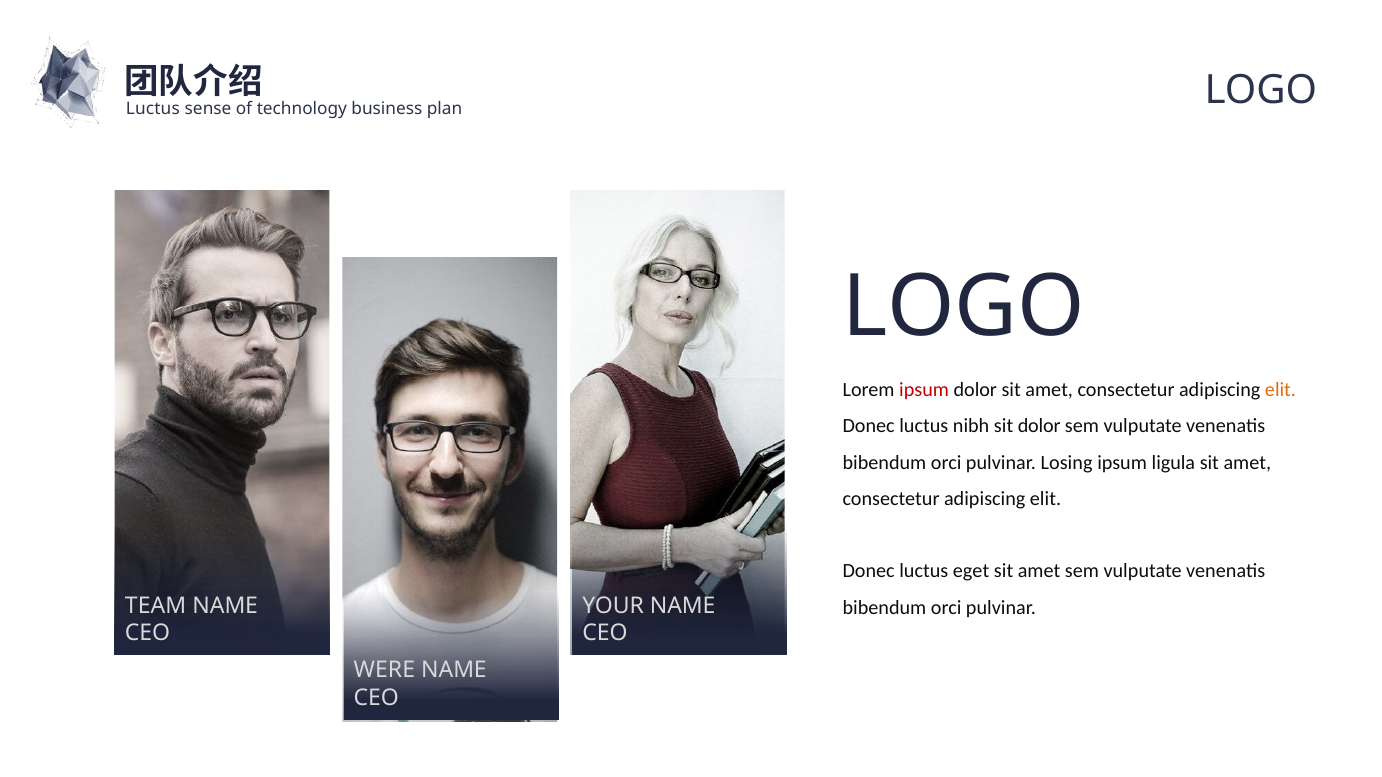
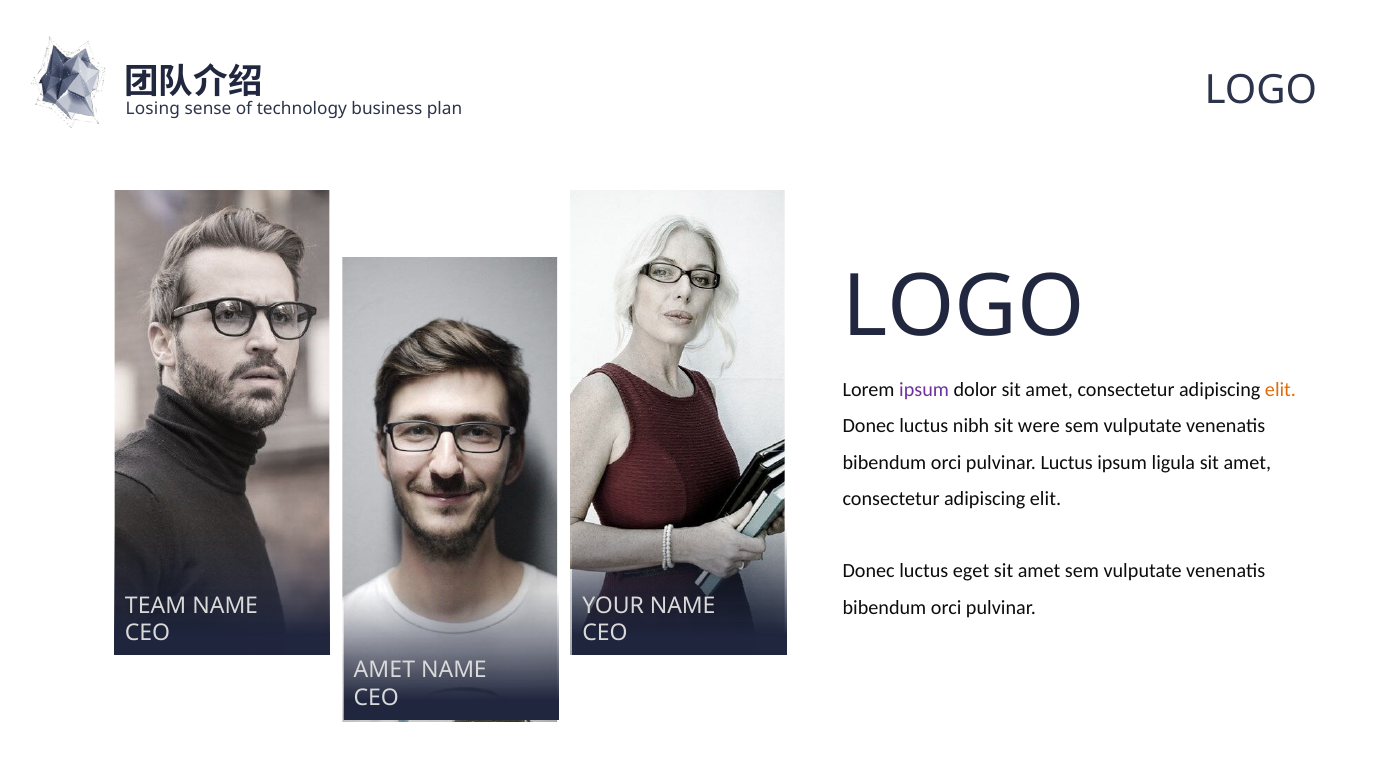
Luctus: Luctus -> Losing (153, 109)
ipsum colour: red -> purple (924, 390)
sit dolor: dolor -> were (1039, 426)
pulvinar Losing: Losing -> Luctus (1067, 463)
WERE: WERE -> AMET (384, 671)
